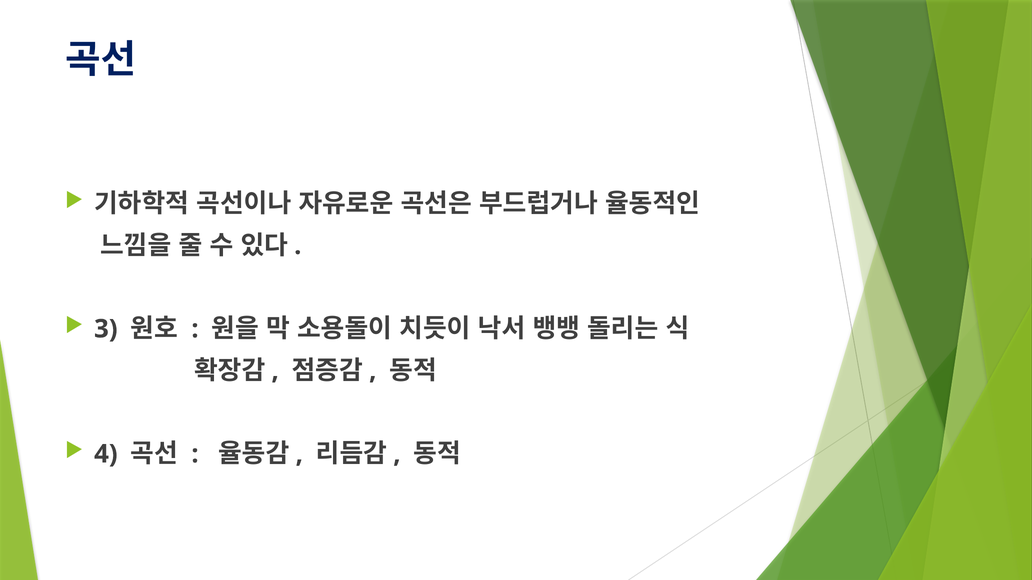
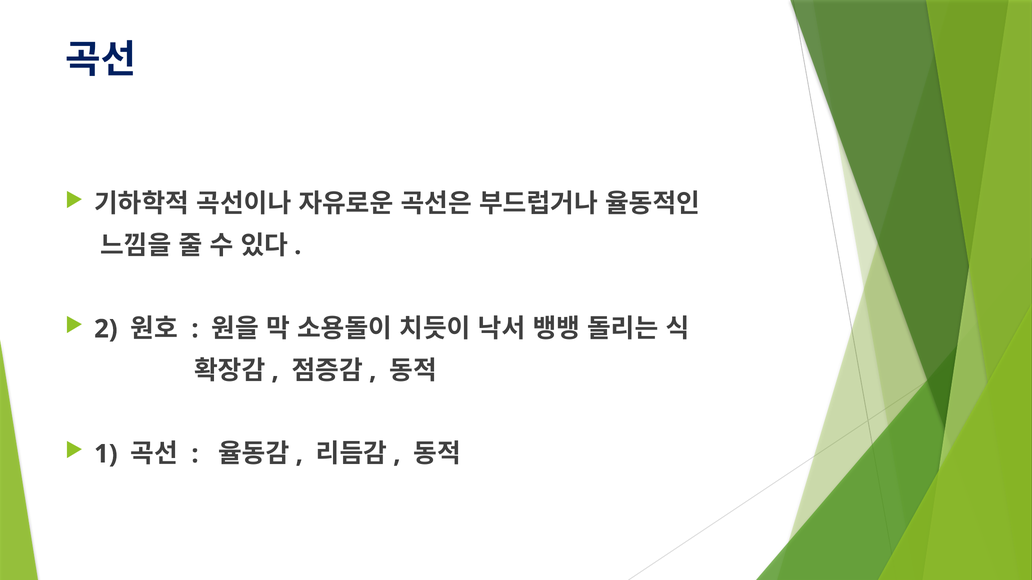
3: 3 -> 2 (106, 329)
4: 4 -> 1 (106, 454)
